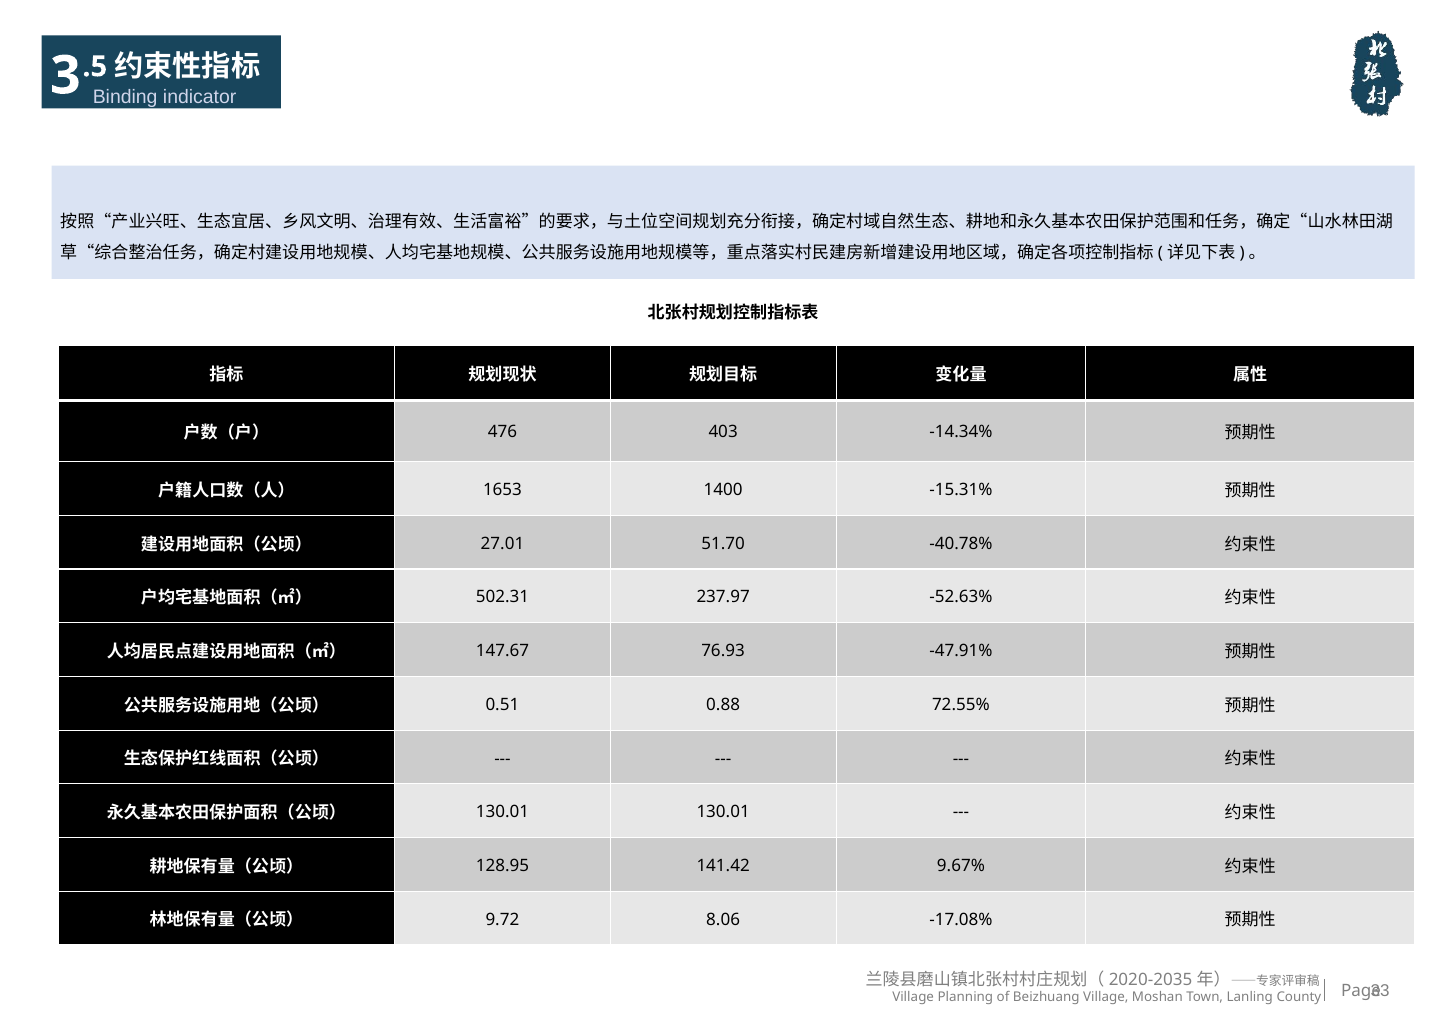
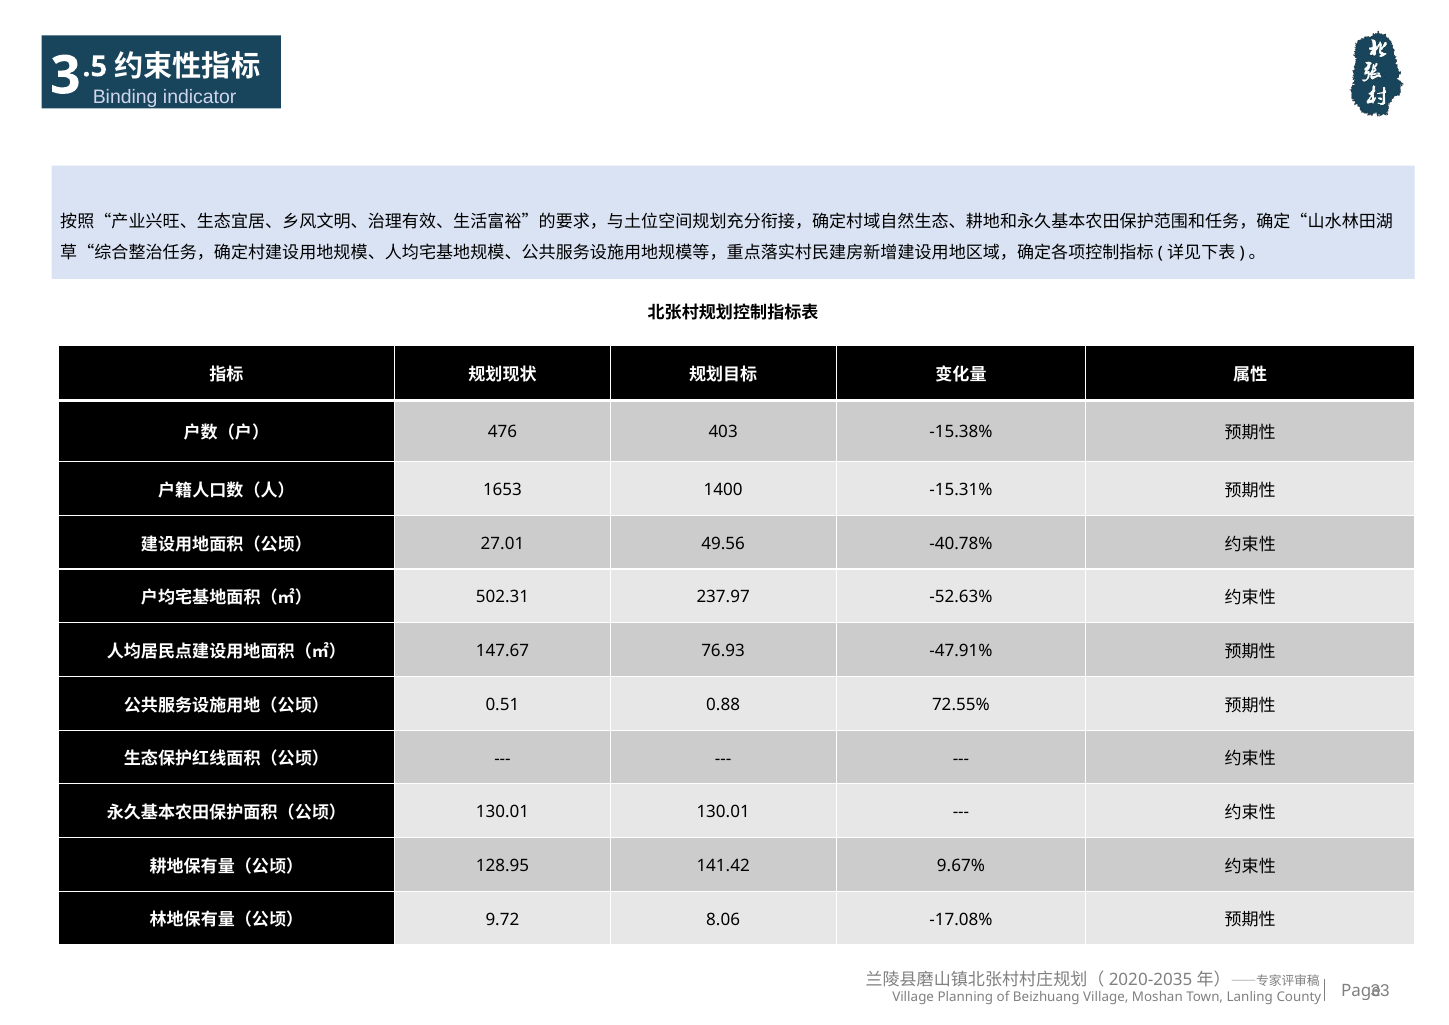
-14.34%: -14.34% -> -15.38% (961, 432)
51.70: 51.70 -> 49.56 (723, 543)
